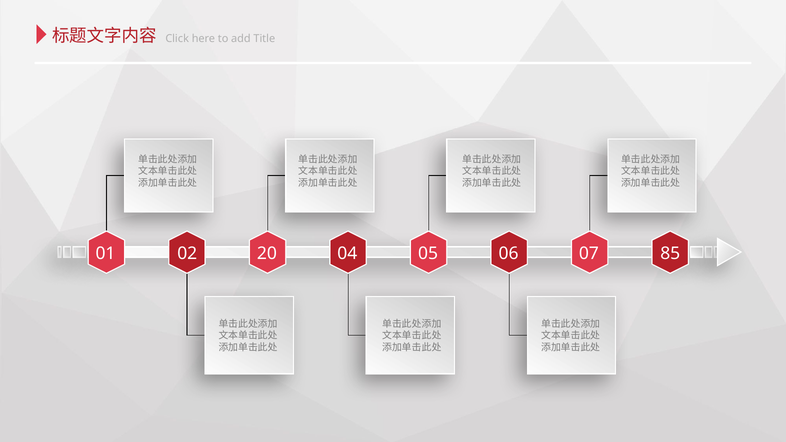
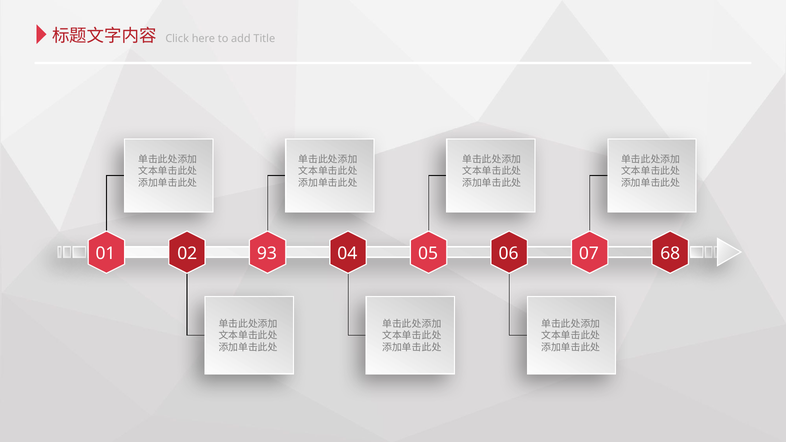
20: 20 -> 93 (267, 254)
85: 85 -> 68 (670, 254)
